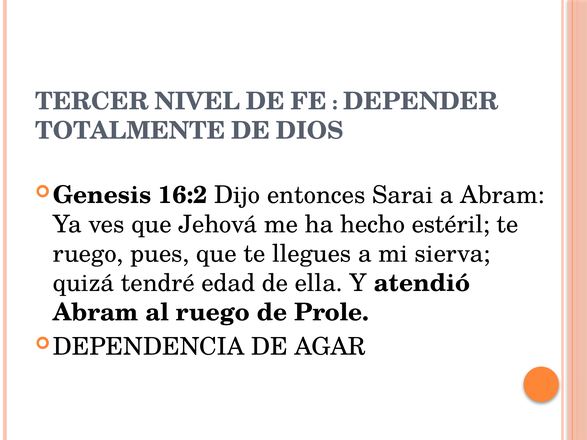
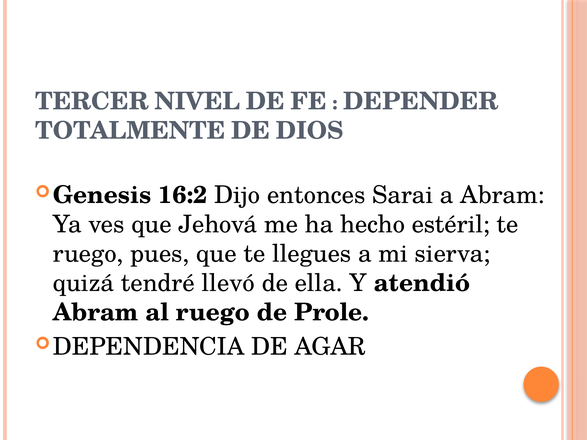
edad: edad -> llevó (228, 283)
